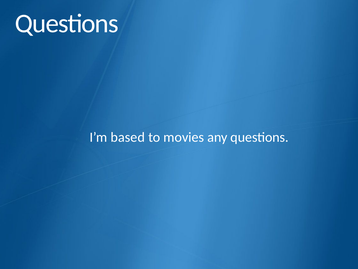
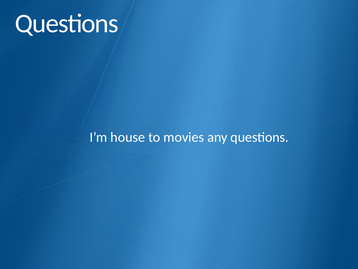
based: based -> house (128, 137)
